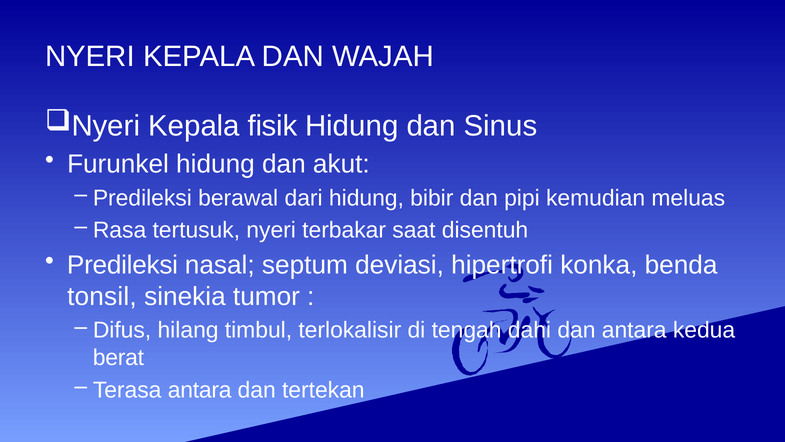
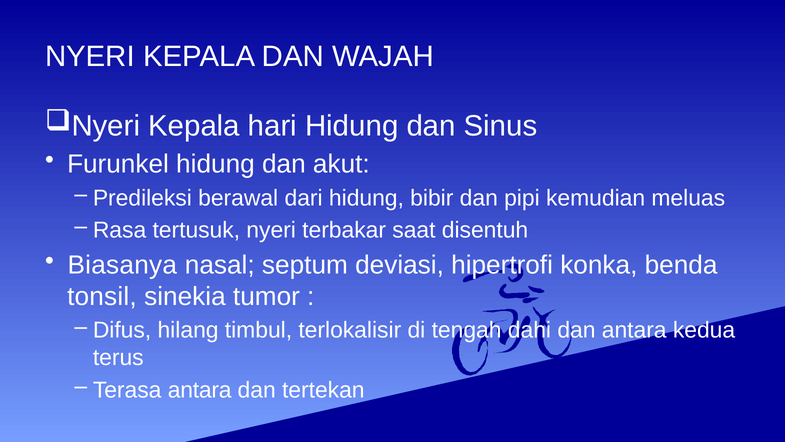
fisik: fisik -> hari (272, 126)
Predileksi: Predileksi -> Biasanya (122, 265)
berat: berat -> terus (118, 358)
